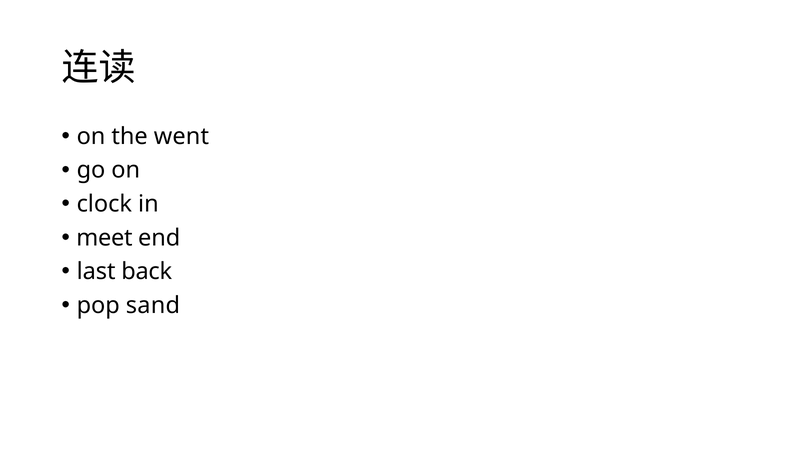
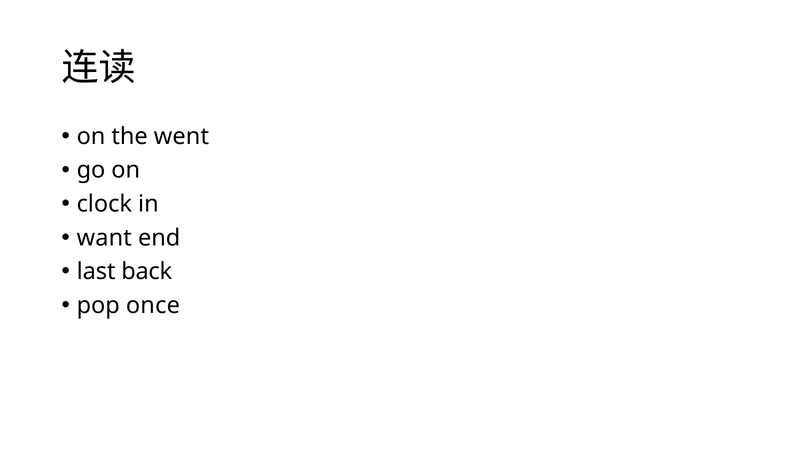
meet: meet -> want (104, 238)
sand: sand -> once (153, 305)
